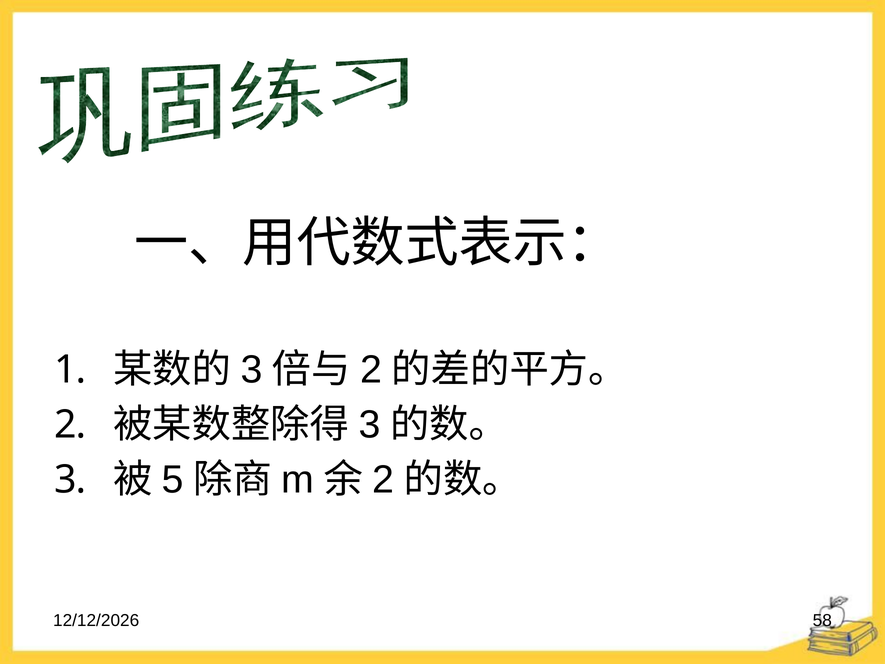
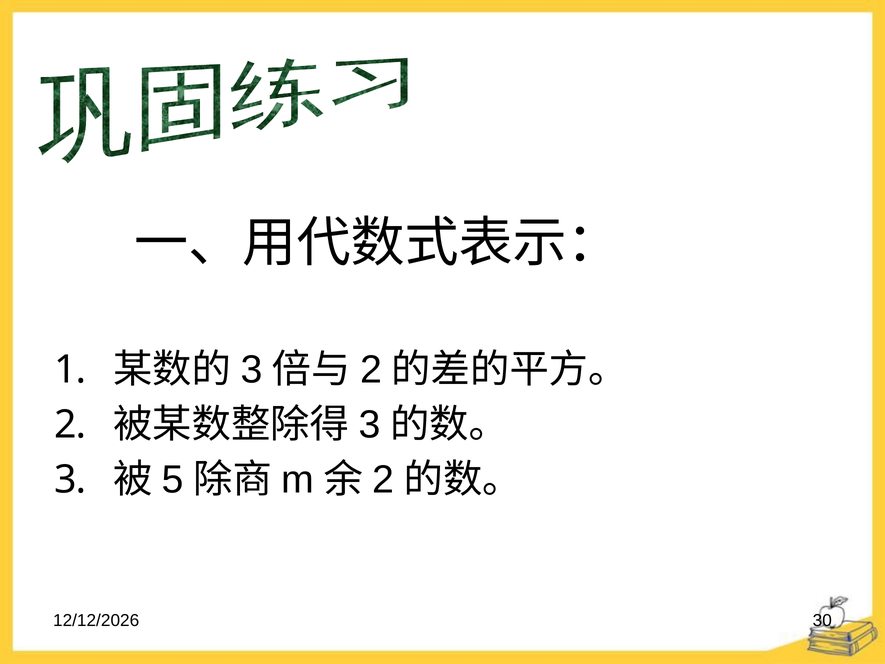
58: 58 -> 30 (822, 620)
